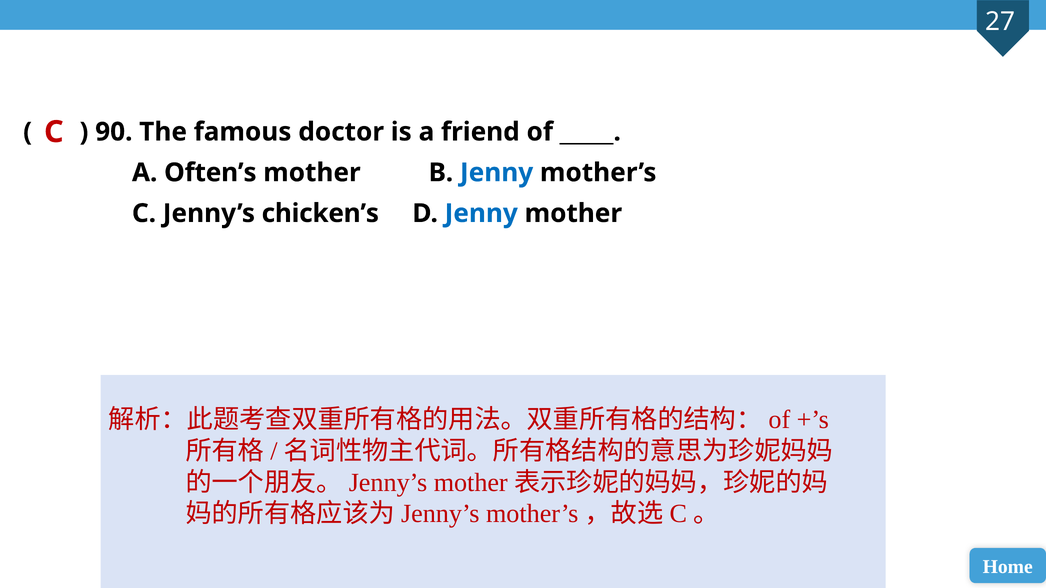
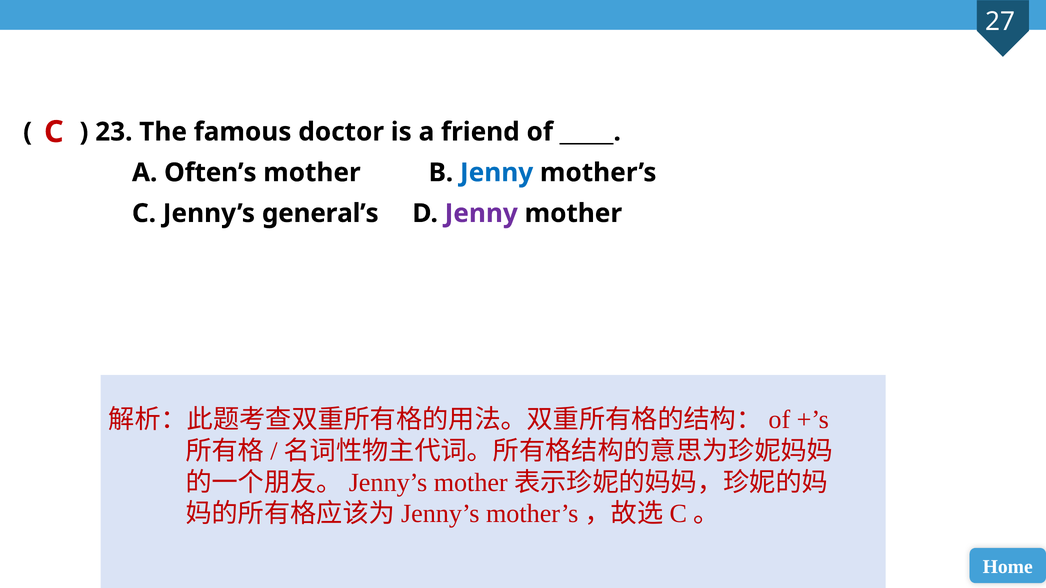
90: 90 -> 23 (114, 132)
chicken’s: chicken’s -> general’s (320, 213)
Jenny colour: blue -> purple (481, 213)
